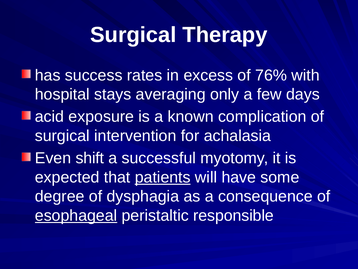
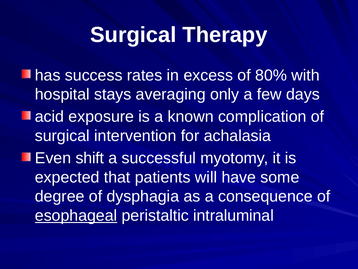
76%: 76% -> 80% (271, 75)
patients underline: present -> none (163, 177)
responsible: responsible -> intraluminal (234, 215)
